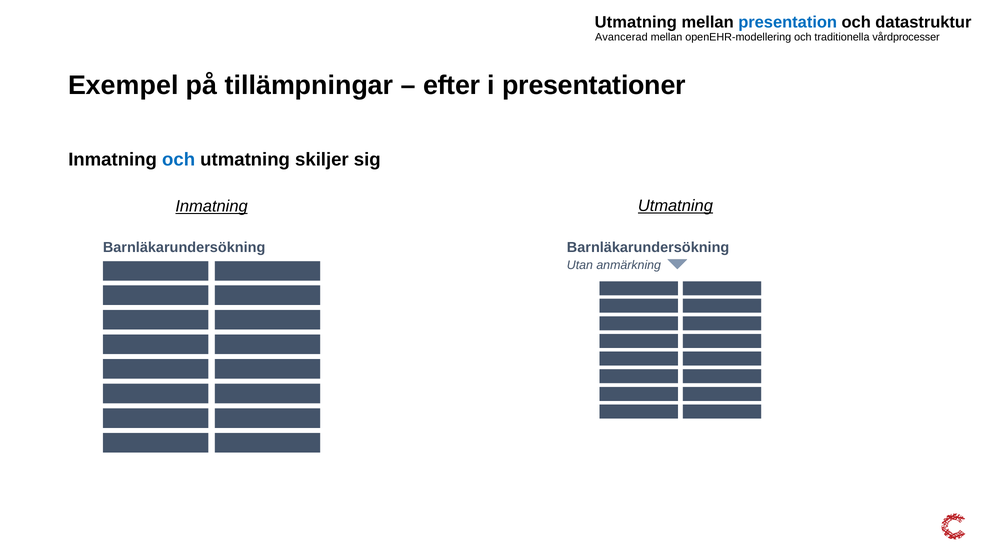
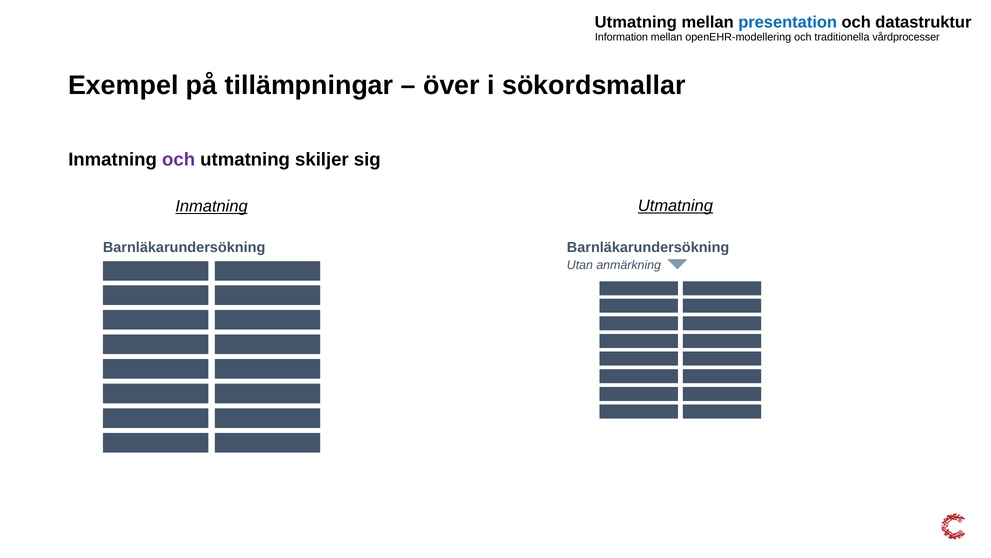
Avancerad: Avancerad -> Information (621, 37)
efter: efter -> över (451, 85)
presentationer: presentationer -> sökordsmallar (594, 85)
och colour: blue -> purple (179, 159)
